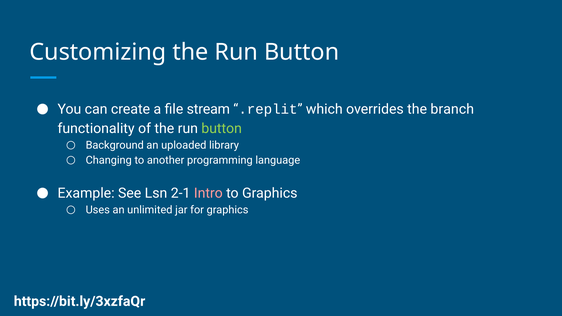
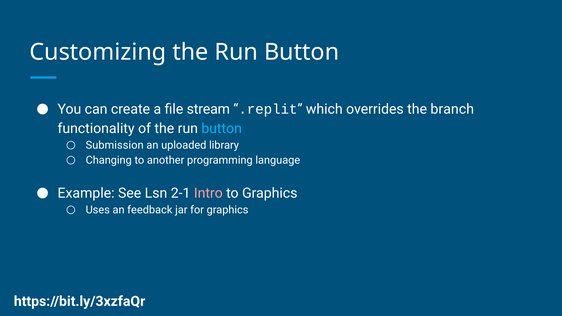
button colour: light green -> light blue (222, 128)
Background: Background -> Submission (115, 145)
unlimited: unlimited -> feedback (150, 210)
